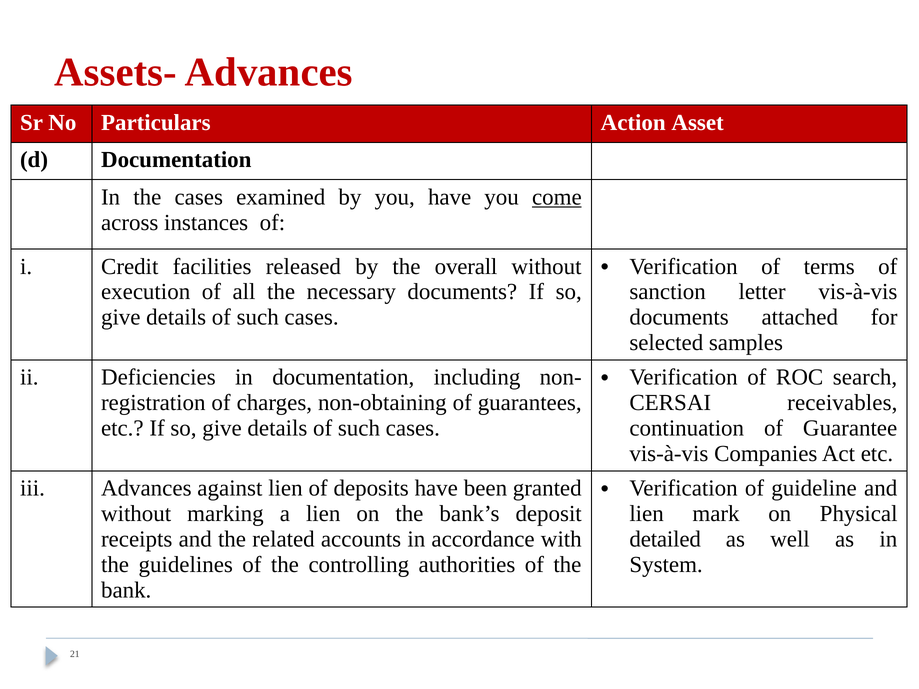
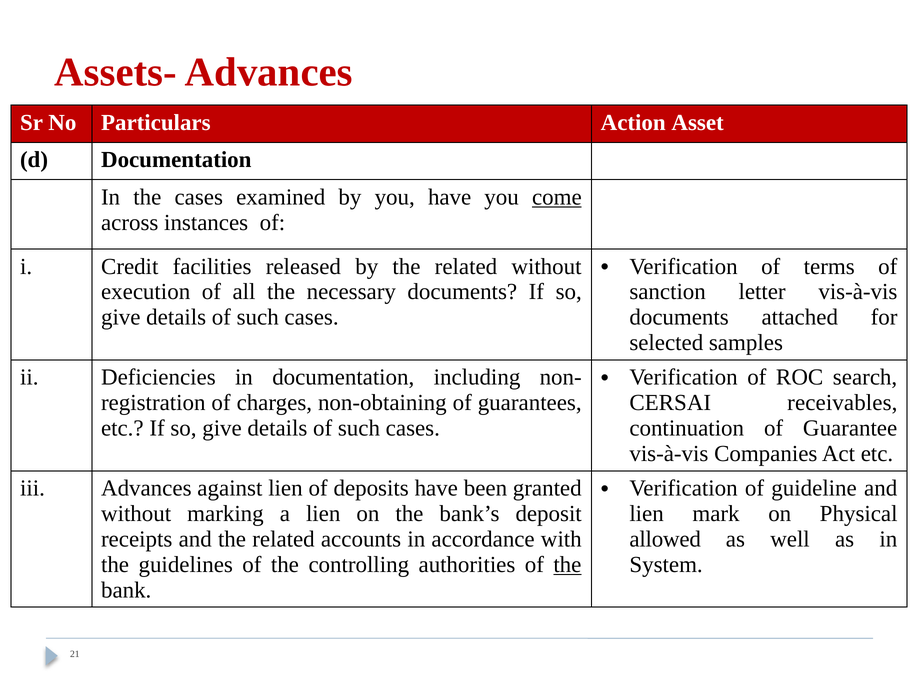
by the overall: overall -> related (466, 267)
detailed: detailed -> allowed (665, 539)
the underline: none -> present (567, 565)
